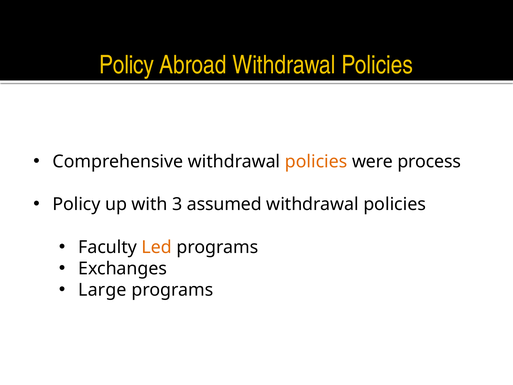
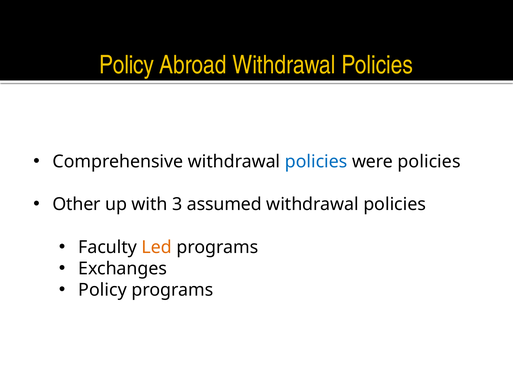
policies colour: orange -> blue (316, 162)
were process: process -> policies (429, 162)
Policy: Policy -> Other (77, 204)
Large: Large -> Policy (103, 290)
